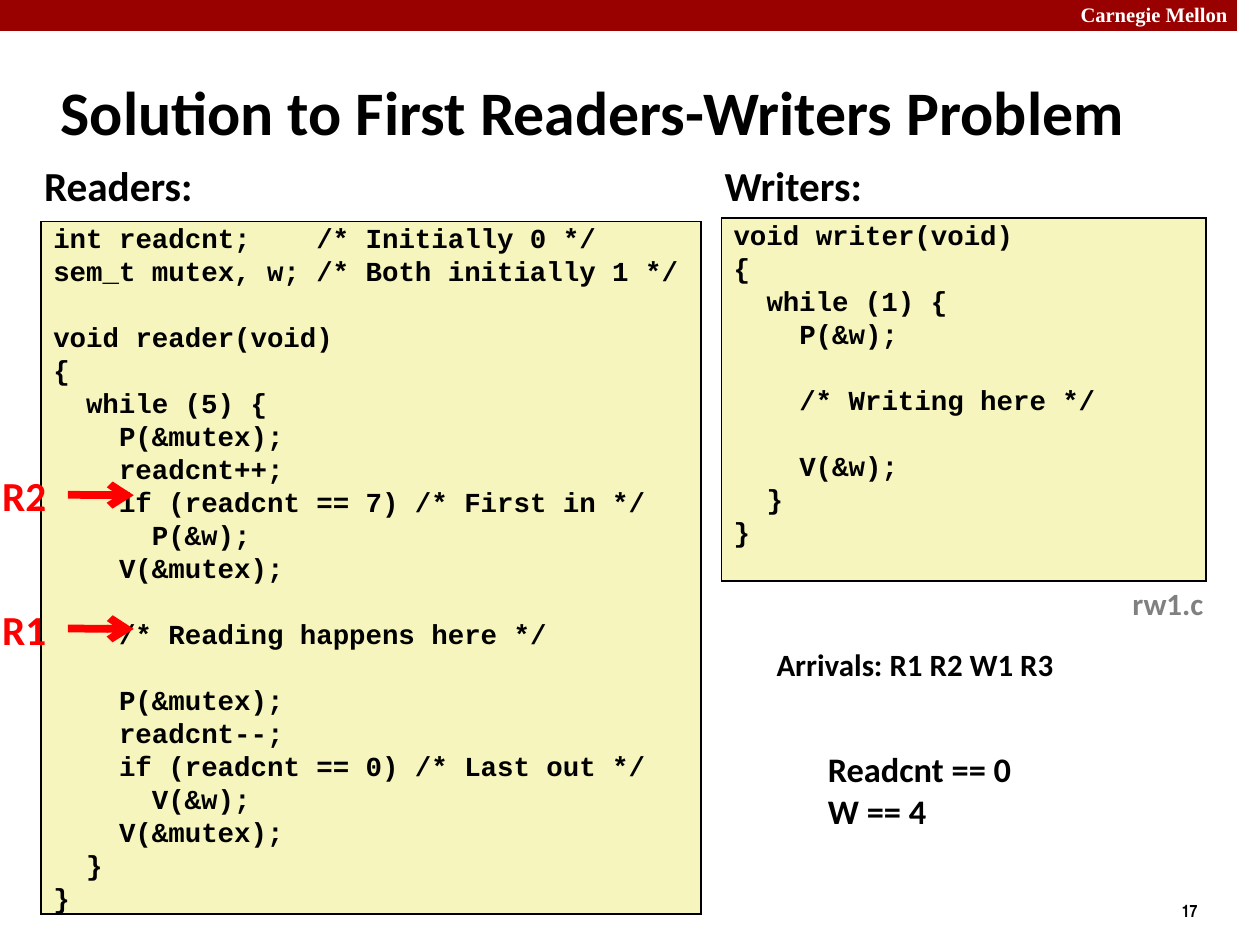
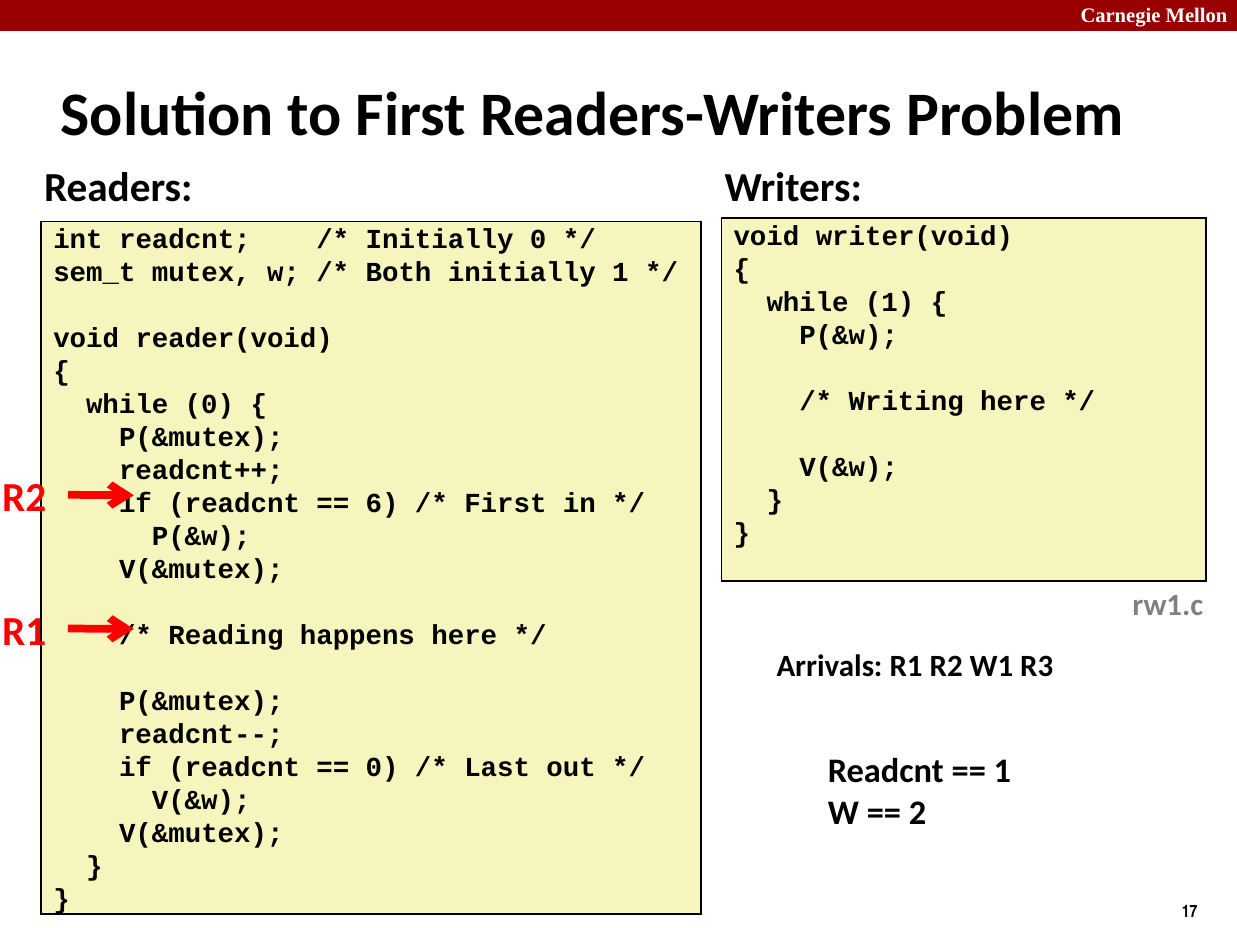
while 5: 5 -> 0 (209, 405)
7: 7 -> 6 (382, 504)
0: 0 -> 1 (1002, 771)
4: 4 -> 2 (917, 813)
